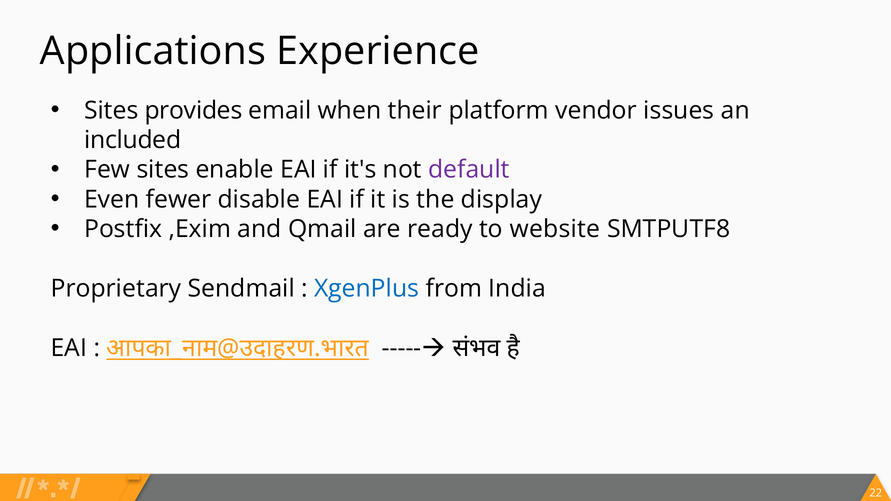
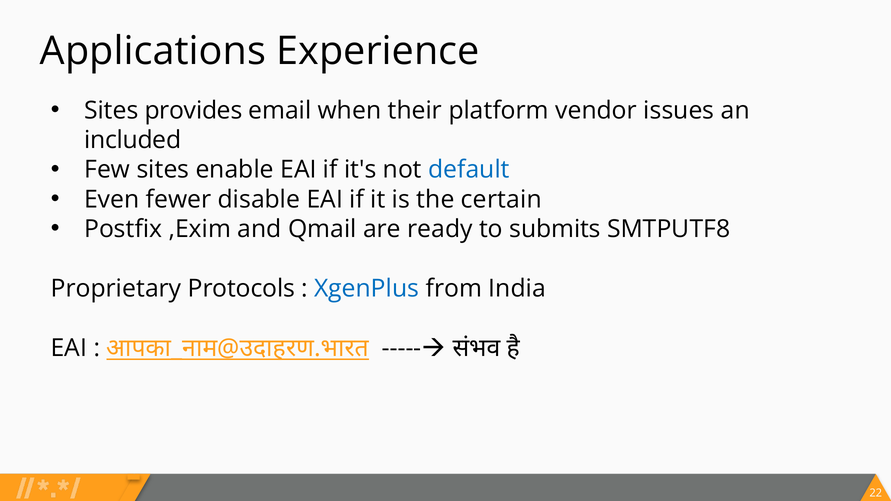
default colour: purple -> blue (469, 170)
display: display -> certain (501, 200)
website: website -> submits (555, 229)
Sendmail: Sendmail -> Protocols (241, 289)
